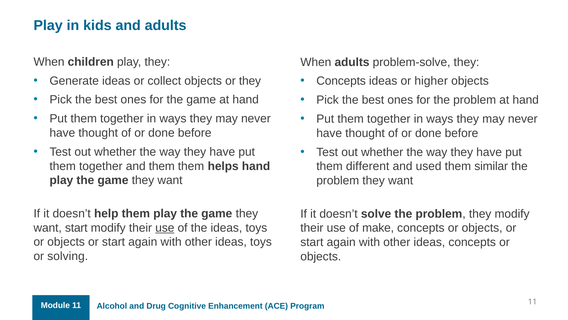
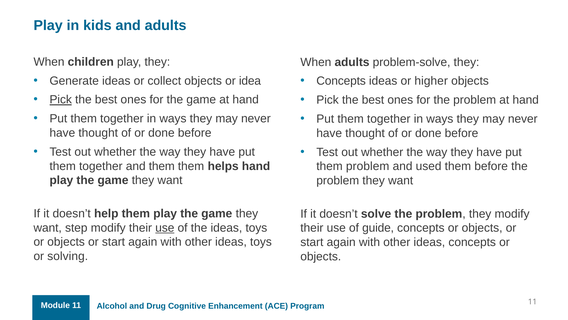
or they: they -> idea (250, 81)
Pick underline: none -> present (61, 100)
them different: different -> problem (368, 166)
them similar: similar -> before (491, 166)
want start: start -> step (76, 227)
make: make -> guide (378, 228)
